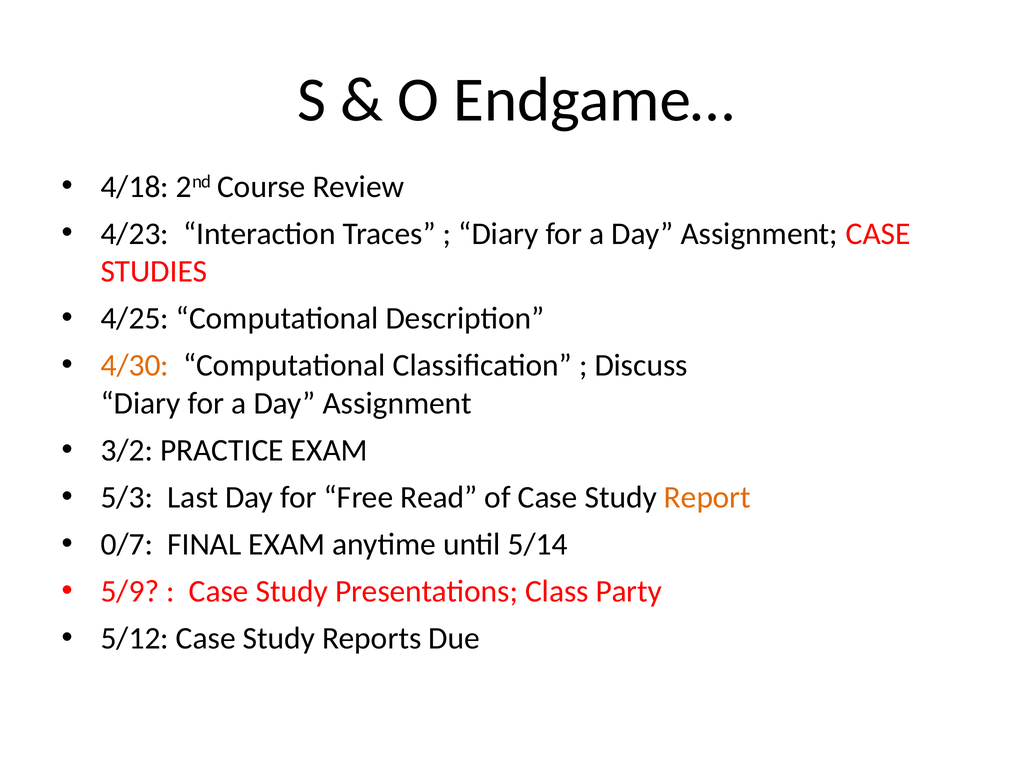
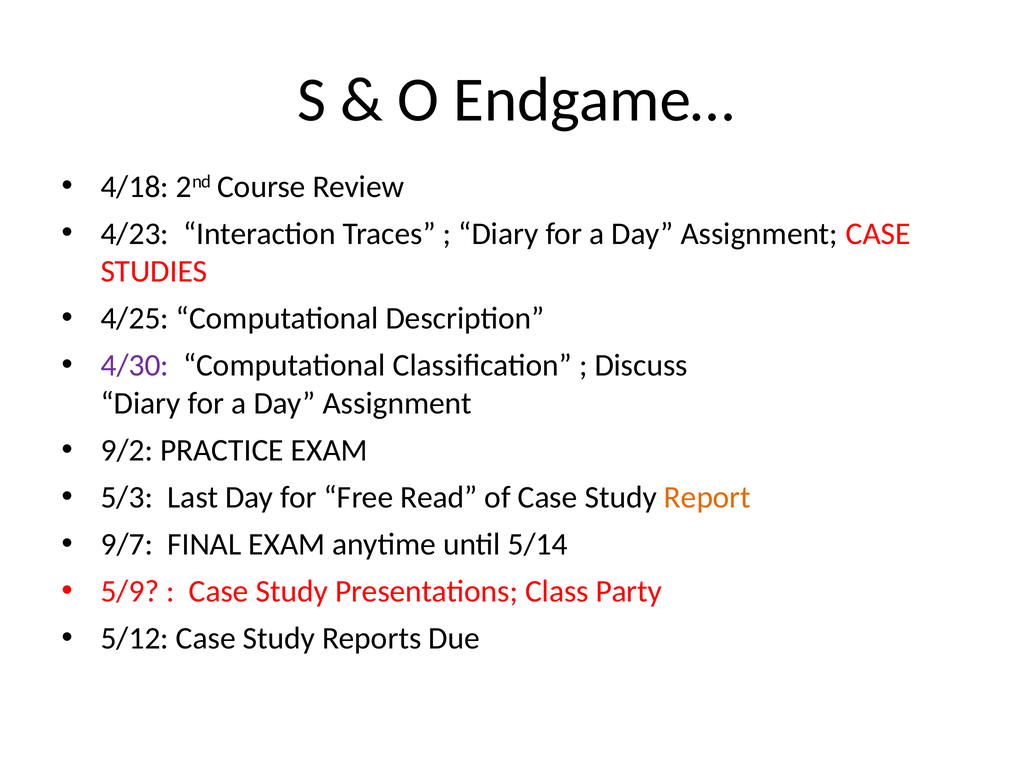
4/30 colour: orange -> purple (135, 366)
3/2: 3/2 -> 9/2 (127, 450)
0/7: 0/7 -> 9/7 (127, 544)
